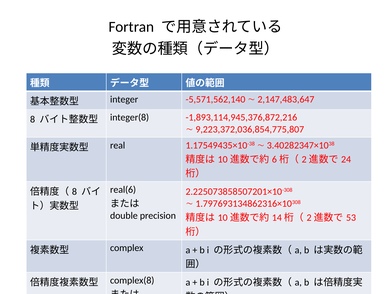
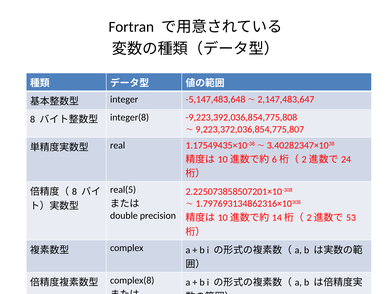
-5,571,562,140: -5,571,562,140 -> -5,147,483,648 (215, 99)
-1,893,114,945,376,872,216: -1,893,114,945,376,872,216 -> -9,223,392,036,854,775,808 (241, 117)
real(6: real(6 -> real(5 (123, 189)
